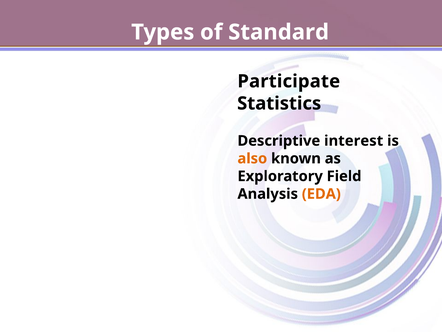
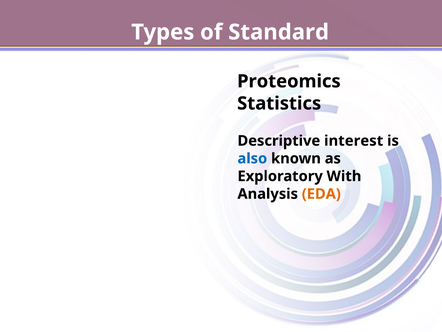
Participate: Participate -> Proteomics (289, 81)
also colour: orange -> blue (252, 158)
Field: Field -> With (344, 176)
